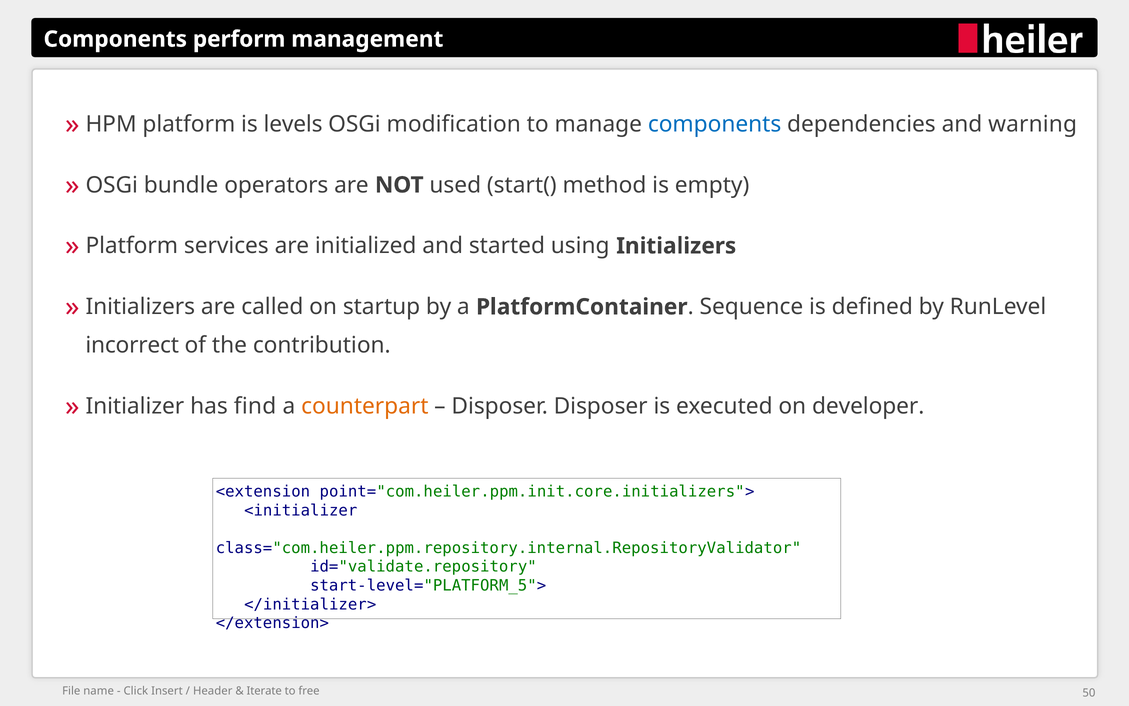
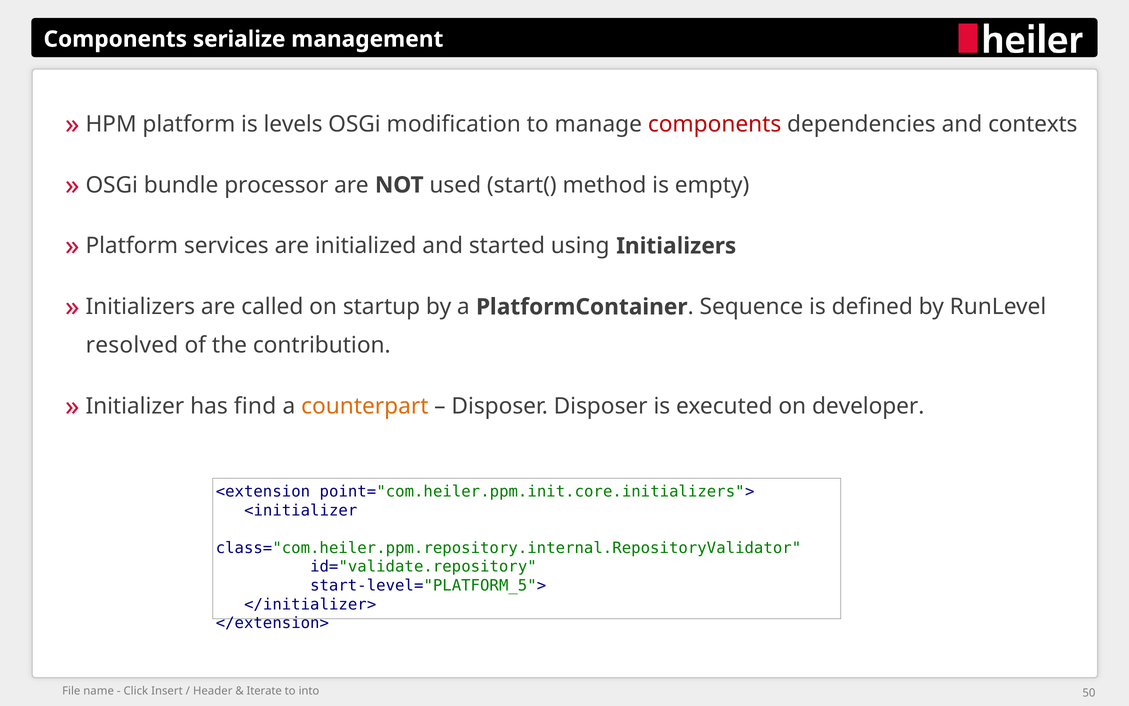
perform: perform -> serialize (239, 39)
components colour: blue -> red (715, 124)
warning: warning -> contexts (1033, 124)
operators: operators -> processor (276, 185)
incorrect: incorrect -> resolved (132, 345)
free: free -> into (309, 691)
